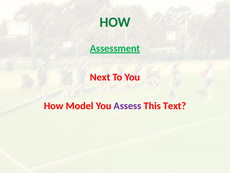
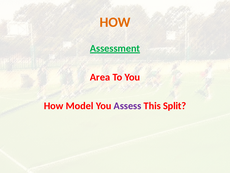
HOW colour: green -> orange (115, 22)
Next: Next -> Area (100, 77)
Text: Text -> Split (175, 106)
